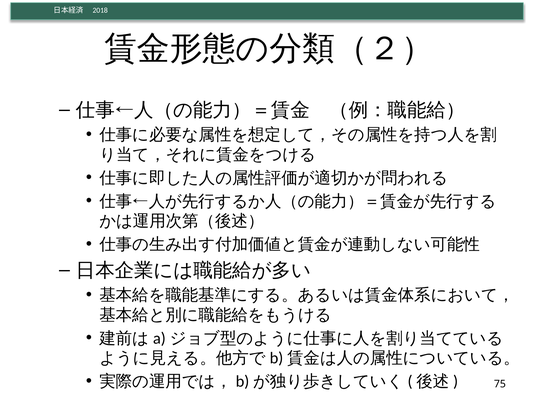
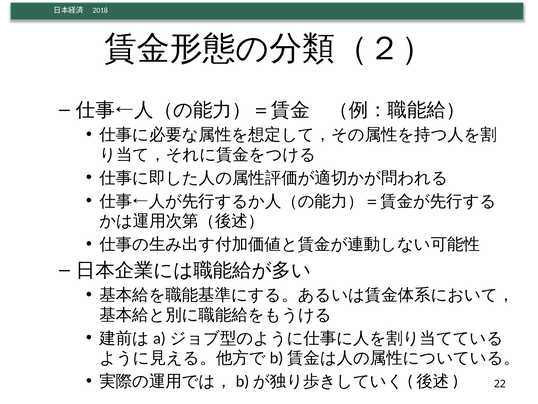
75: 75 -> 22 (500, 384)
